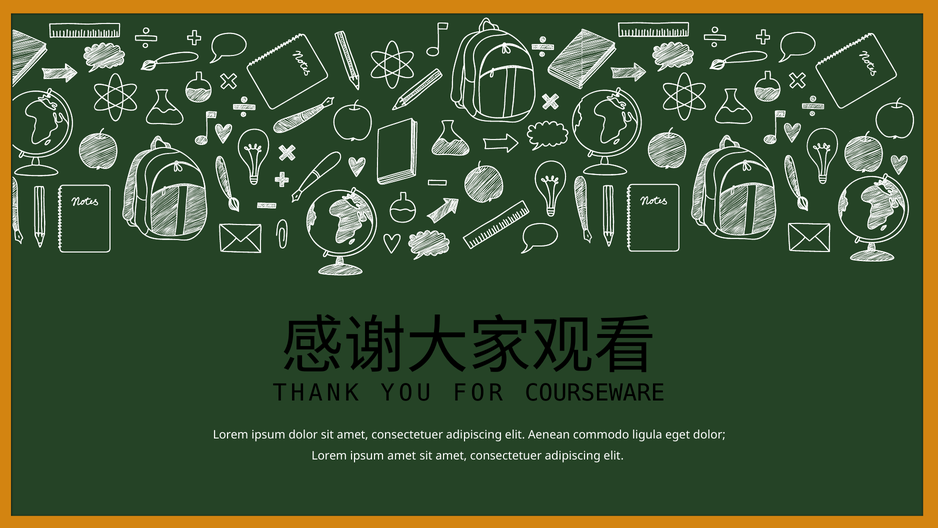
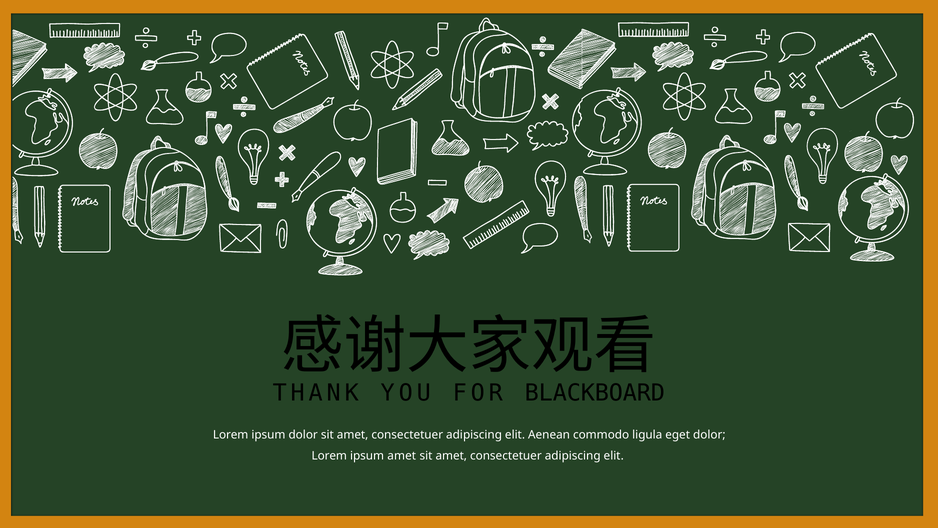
COURSEWARE: COURSEWARE -> BLACKBOARD (595, 393)
